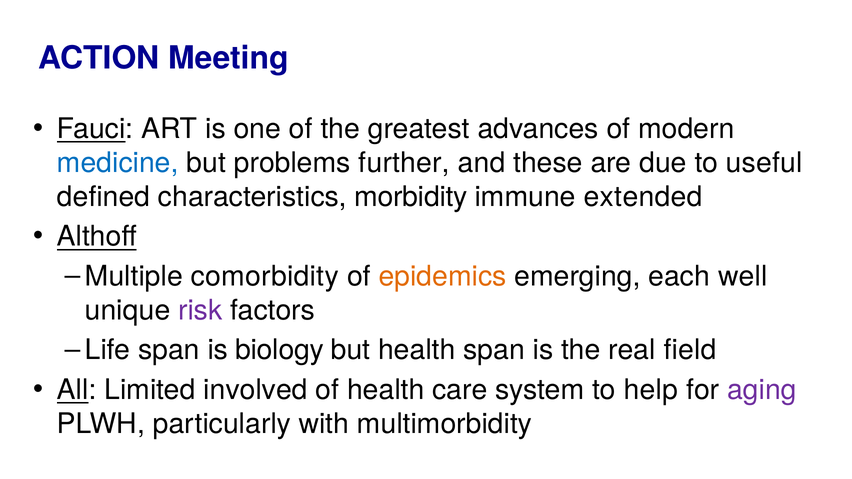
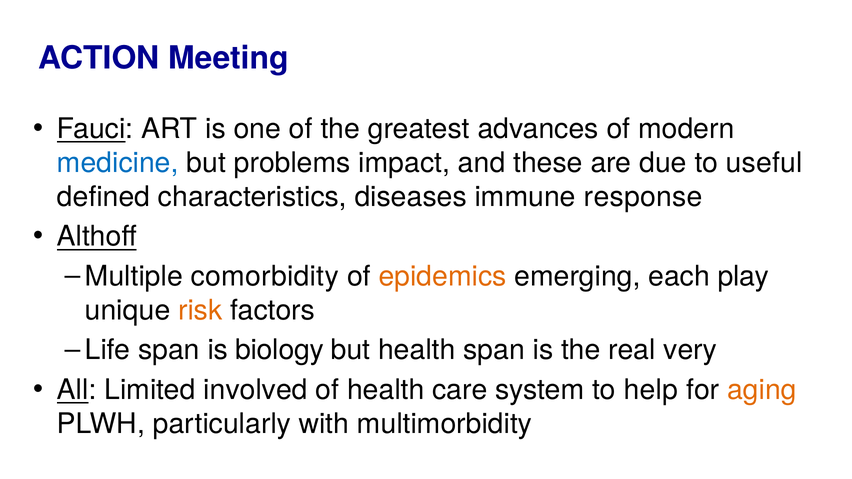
further: further -> impact (404, 163)
morbidity: morbidity -> diseases (411, 197)
extended: extended -> response (643, 197)
well: well -> play (743, 276)
risk colour: purple -> orange (200, 311)
field: field -> very (690, 350)
aging colour: purple -> orange (762, 390)
